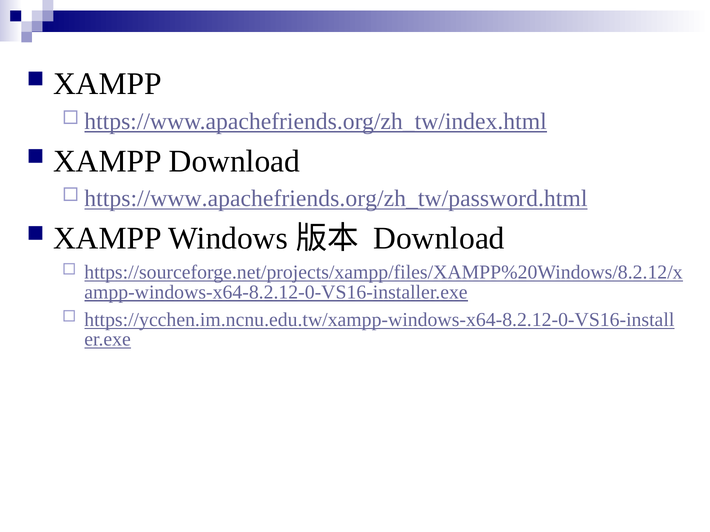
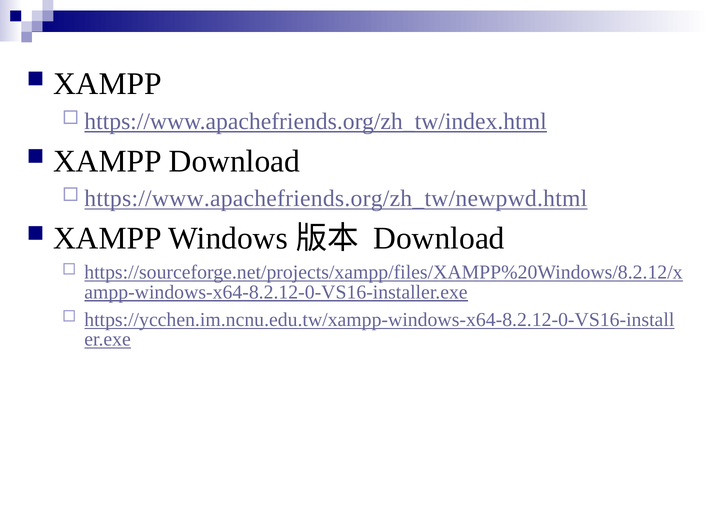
https://www.apachefriends.org/zh_tw/password.html: https://www.apachefriends.org/zh_tw/password.html -> https://www.apachefriends.org/zh_tw/newpwd.html (336, 199)
